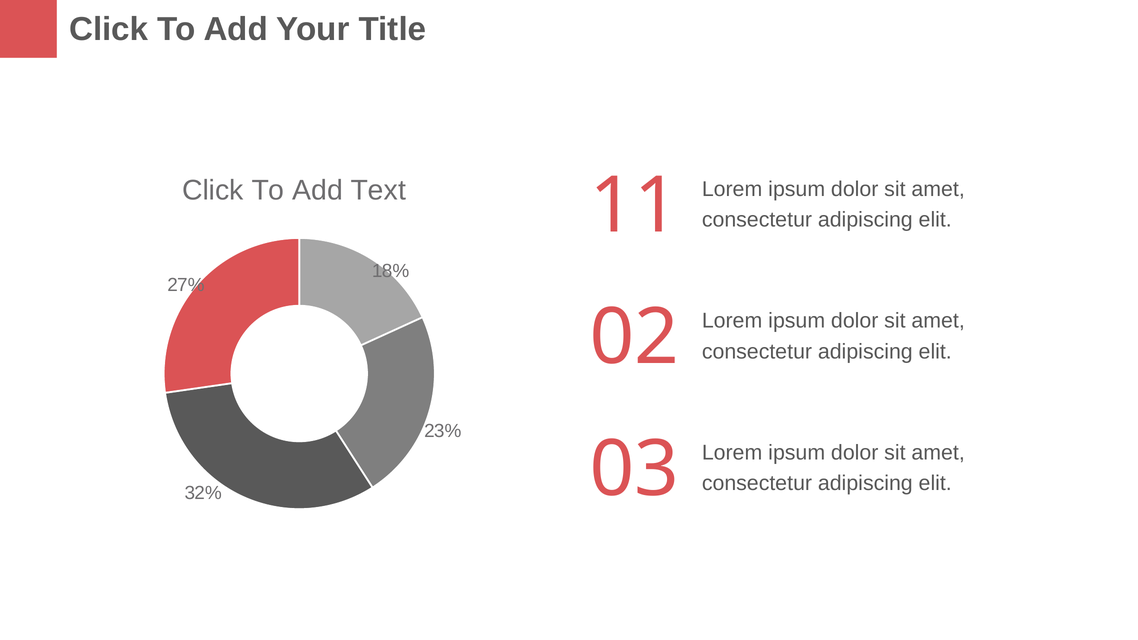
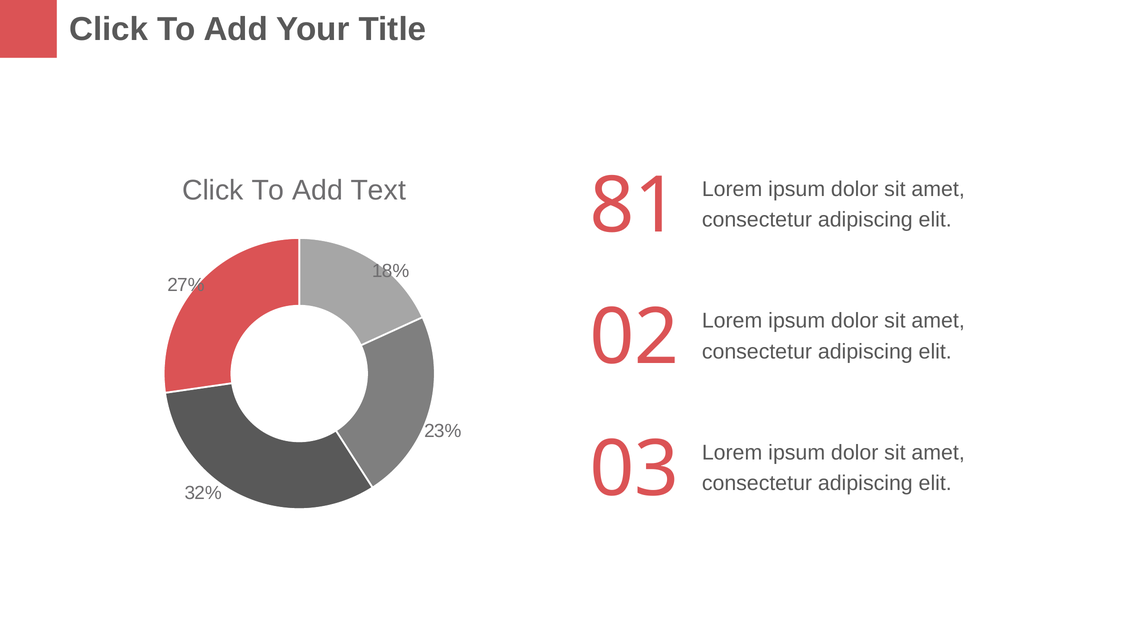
11: 11 -> 81 (634, 206)
